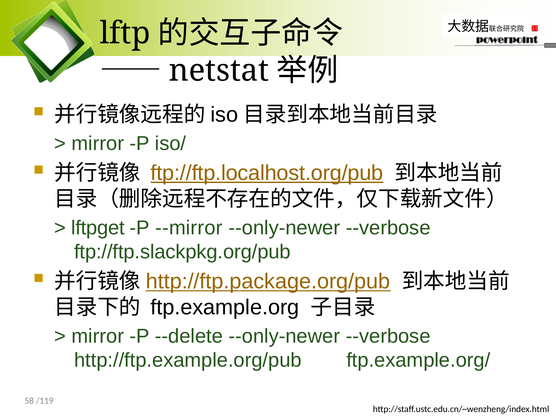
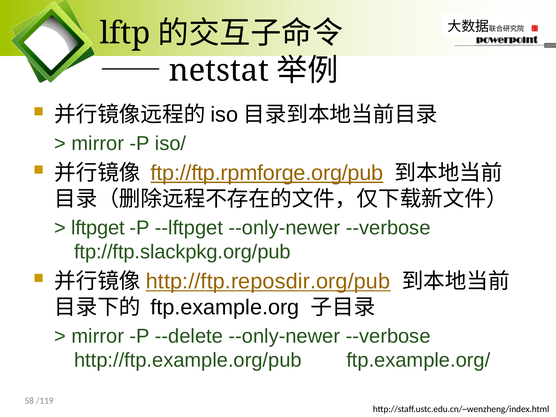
ftp://ftp.localhost.org/pub: ftp://ftp.localhost.org/pub -> ftp://ftp.rpmforge.org/pub (267, 173)
--mirror: --mirror -> --lftpget (189, 228)
http://ftp.package.org/pub: http://ftp.package.org/pub -> http://ftp.reposdir.org/pub (268, 281)
